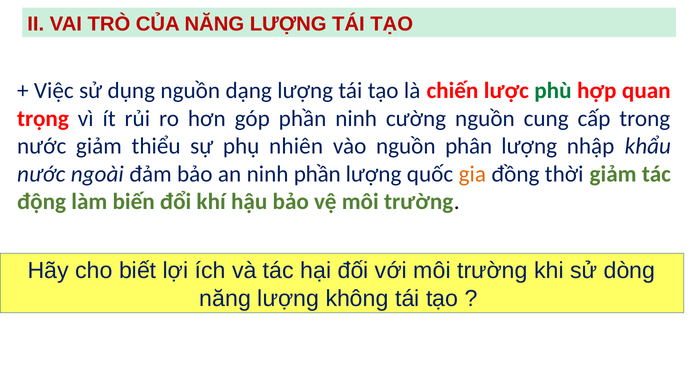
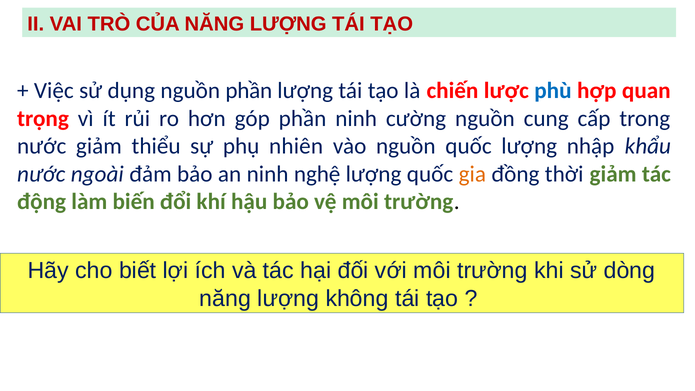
nguồn dạng: dạng -> phần (249, 91)
phù colour: green -> blue (553, 91)
nguồn phân: phân -> quốc (469, 146)
ninh phần: phần -> nghệ (317, 174)
